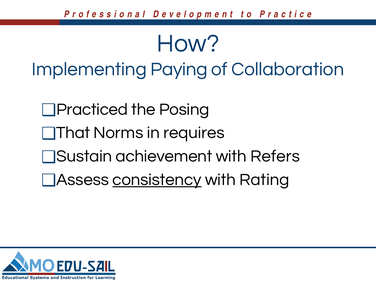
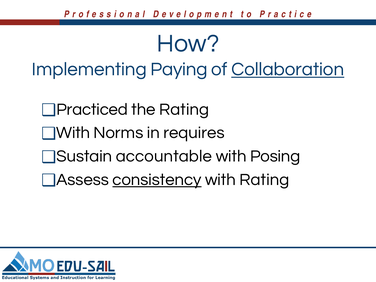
Collaboration underline: none -> present (288, 69)
the Posing: Posing -> Rating (184, 109)
That: That -> With (73, 133)
achievement: achievement -> accountable (164, 156)
Refers: Refers -> Posing (275, 156)
